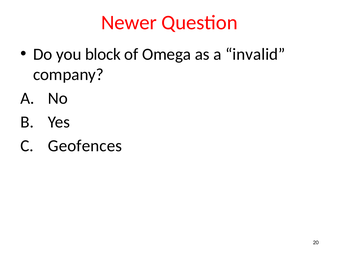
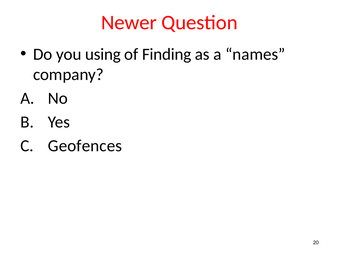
block: block -> using (103, 54)
Omega: Omega -> Finding (167, 54)
invalid: invalid -> names (255, 54)
